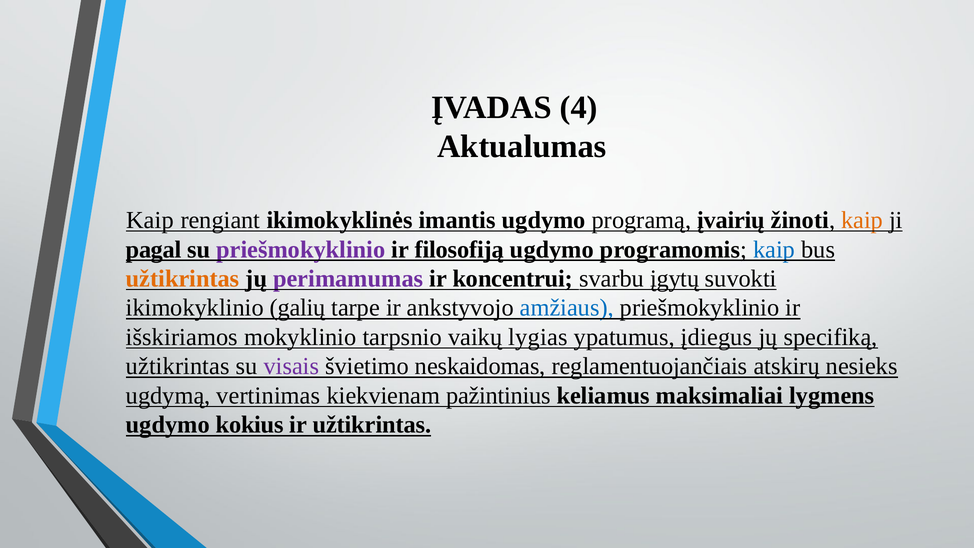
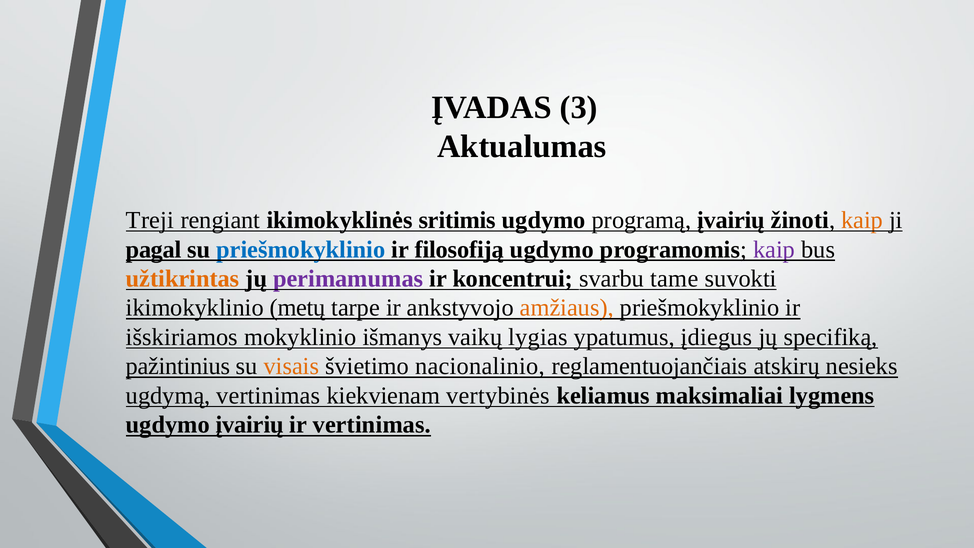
4: 4 -> 3 (579, 108)
Kaip: Kaip -> Treji (150, 220)
imantis: imantis -> sritimis (457, 220)
priešmokyklinio colour: purple -> blue (301, 249)
kaip colour: blue -> purple (774, 249)
įgytų: įgytų -> tame (674, 279)
galių: galių -> metų (298, 308)
amžiaus colour: blue -> orange (567, 308)
tarpsnio: tarpsnio -> išmanys (402, 337)
užtikrintas: užtikrintas -> pažintinius (178, 366)
visais colour: purple -> orange (291, 366)
neskaidomas: neskaidomas -> nacionalinio (480, 366)
pažintinius: pažintinius -> vertybinės (498, 396)
ugdymo kokius: kokius -> įvairių (250, 425)
ir užtikrintas: užtikrintas -> vertinimas (372, 425)
